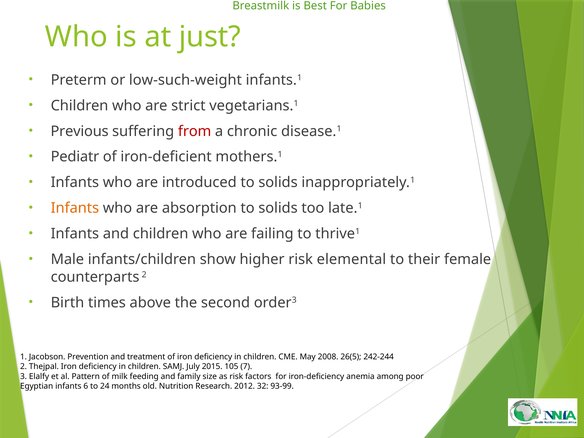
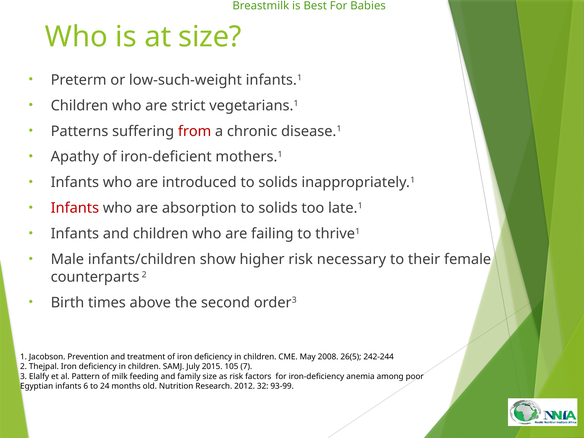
at just: just -> size (210, 37)
Previous: Previous -> Patterns (80, 131)
Pediatr: Pediatr -> Apathy (75, 157)
Infants colour: orange -> red (75, 208)
elemental: elemental -> necessary (351, 259)
